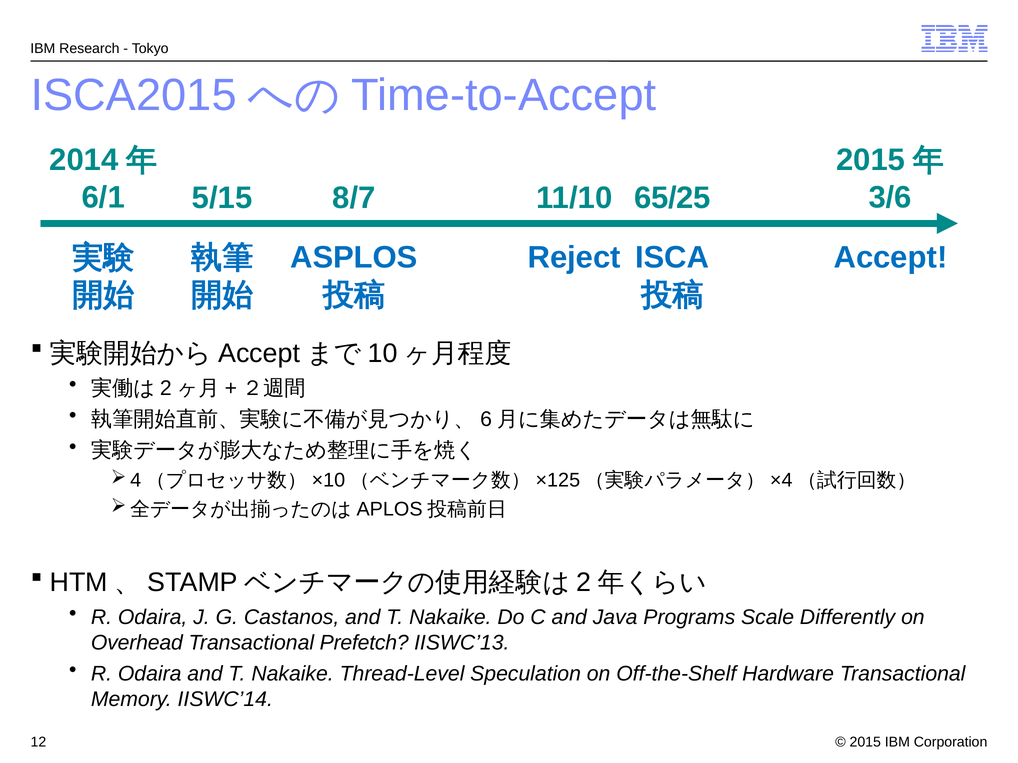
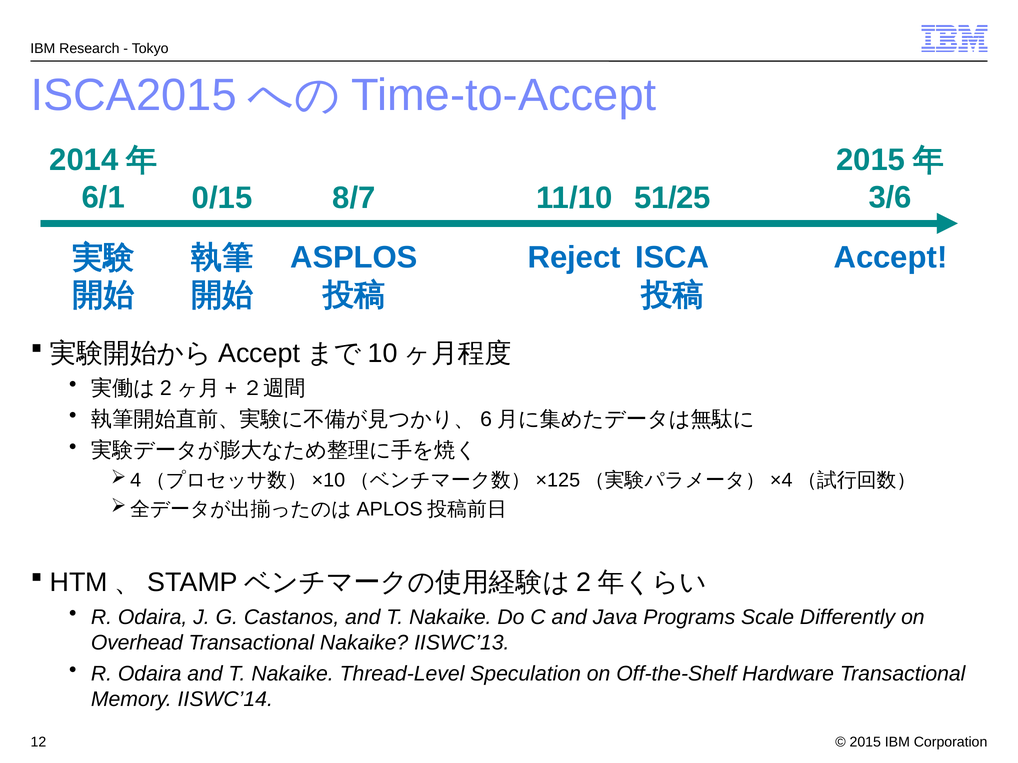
5/15: 5/15 -> 0/15 (222, 198)
65/25: 65/25 -> 51/25 (672, 198)
Transactional Prefetch: Prefetch -> Nakaike (364, 643)
